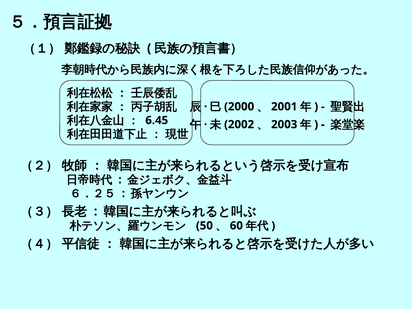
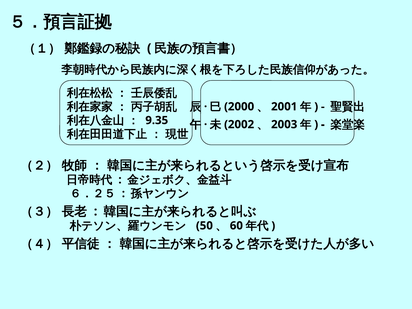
6.45: 6.45 -> 9.35 (157, 120)
